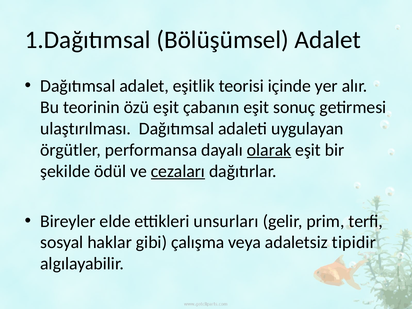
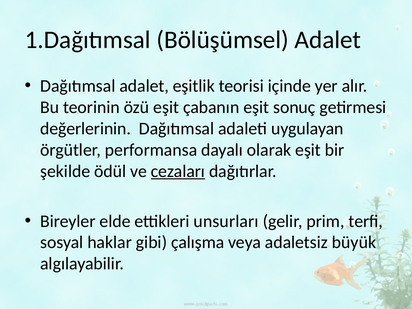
ulaştırılması: ulaştırılması -> değerlerinin (86, 129)
olarak underline: present -> none (269, 150)
tipidir: tipidir -> büyük (354, 242)
